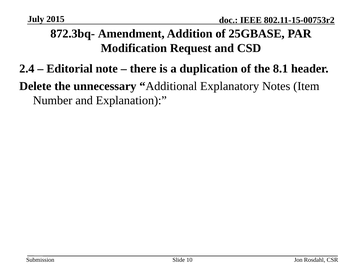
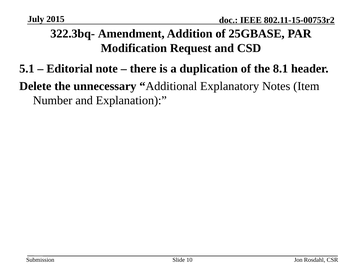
872.3bq-: 872.3bq- -> 322.3bq- (73, 34)
2.4: 2.4 -> 5.1 (27, 69)
